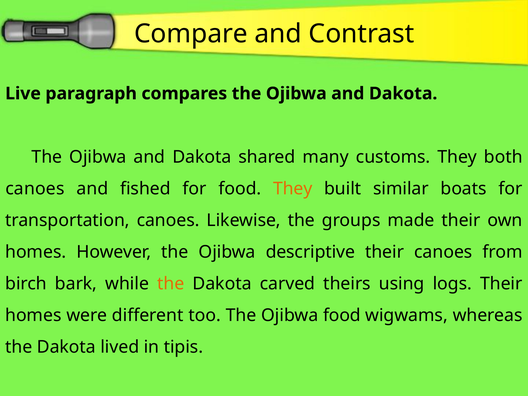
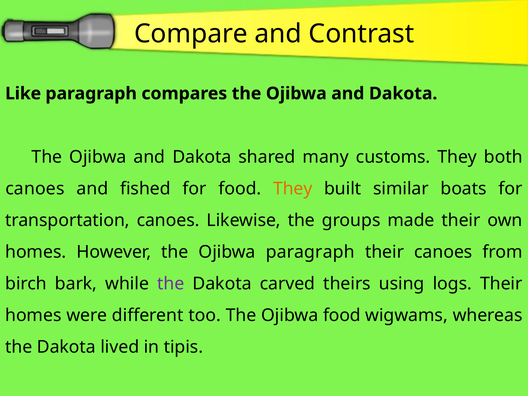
Live: Live -> Like (23, 94)
Ojibwa descriptive: descriptive -> paragraph (310, 252)
the colour: orange -> purple (171, 284)
